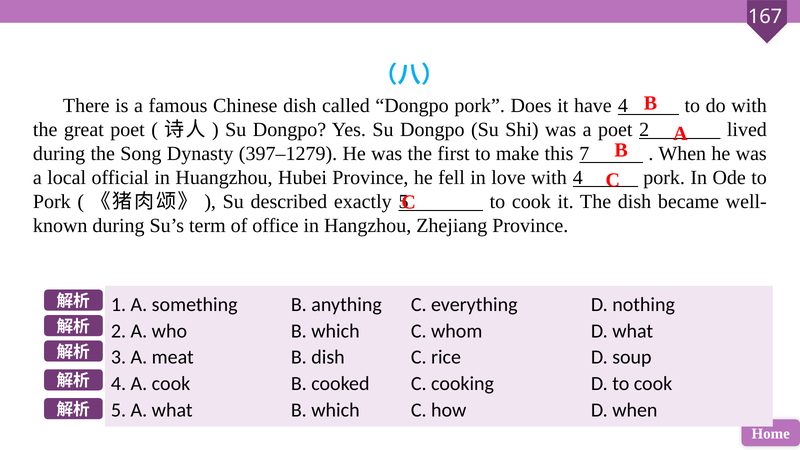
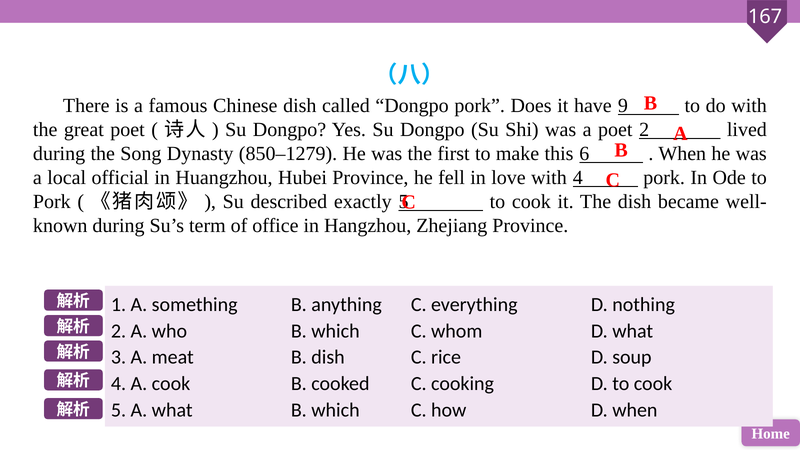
have 4: 4 -> 9 (623, 106)
397–1279: 397–1279 -> 850–1279 (288, 154)
7: 7 -> 6 (584, 154)
